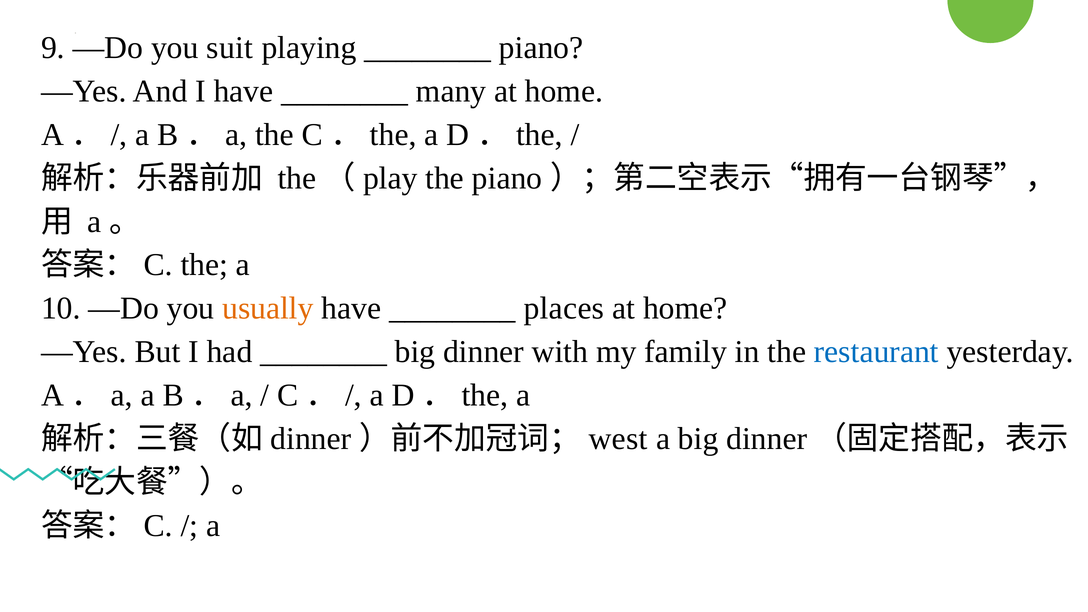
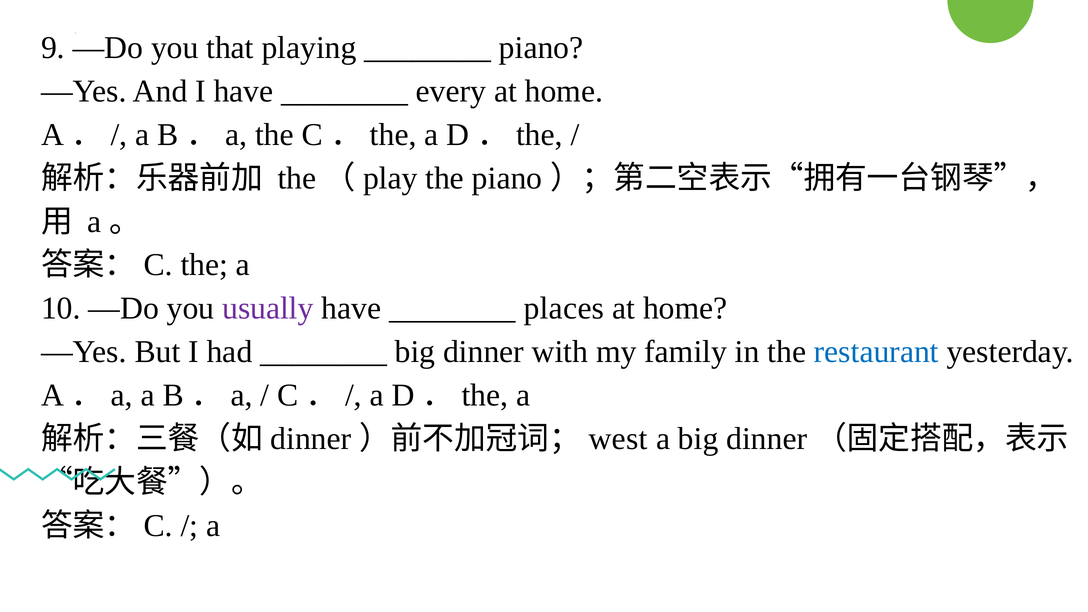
suit: suit -> that (230, 48)
many: many -> every (451, 91)
usually colour: orange -> purple (268, 308)
